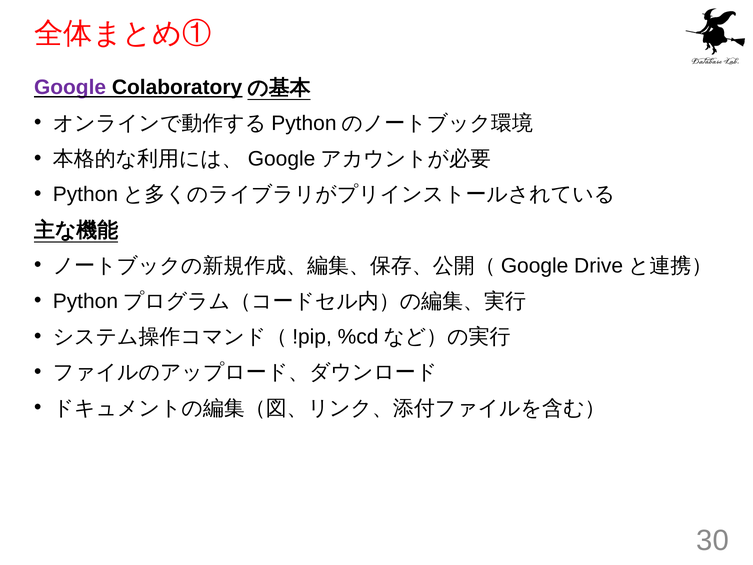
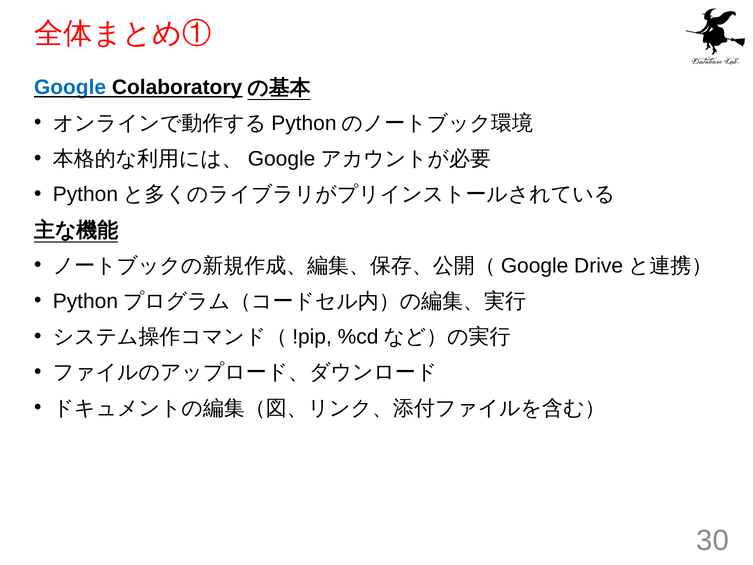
Google colour: purple -> blue (70, 88)
